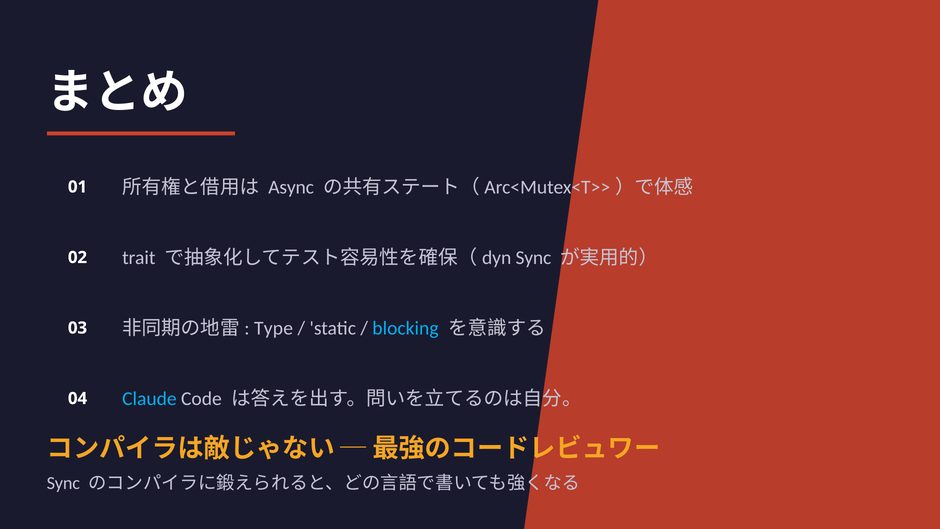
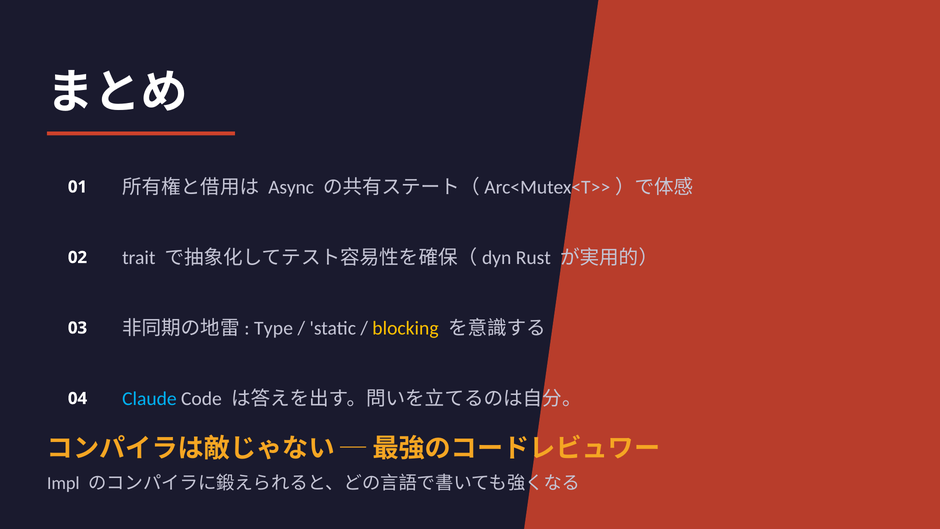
Sync: Sync -> Rust (533, 258)
blocking colour: light blue -> yellow (405, 328)
Sync: Sync -> Impl (63, 483)
